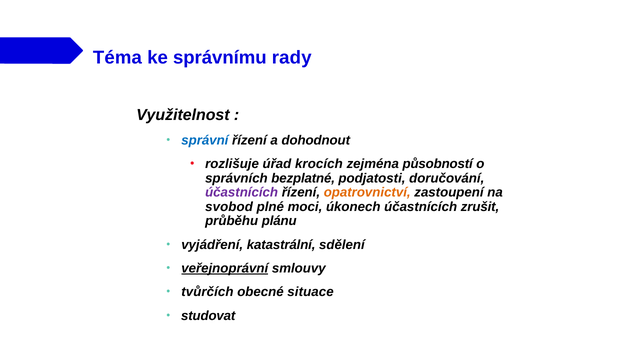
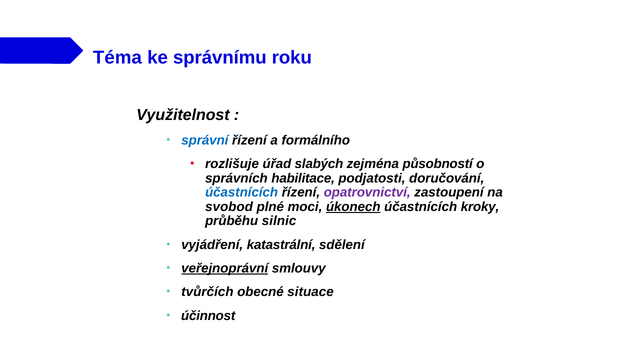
rady: rady -> roku (292, 58)
dohodnout: dohodnout -> formálního (316, 140)
krocích: krocích -> slabých (319, 164)
bezplatné: bezplatné -> habilitace (303, 178)
účastnících colour: purple -> blue (242, 192)
opatrovnictví colour: orange -> purple (367, 192)
úkonech underline: none -> present (353, 207)
zrušit: zrušit -> kroky (480, 207)
plánu: plánu -> silnic (279, 221)
studovat: studovat -> účinnost (208, 315)
